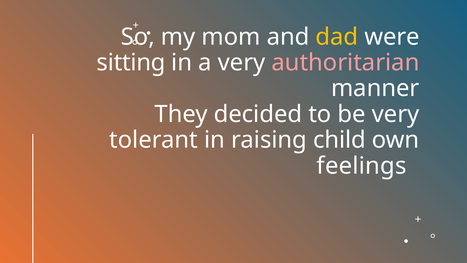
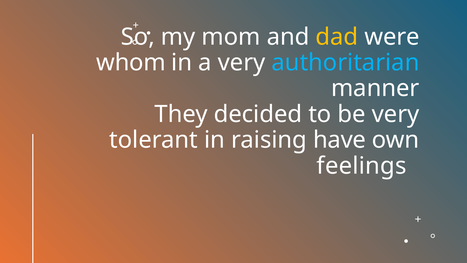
sitting: sitting -> whom (131, 63)
authoritarian colour: pink -> light blue (346, 63)
child: child -> have (340, 140)
